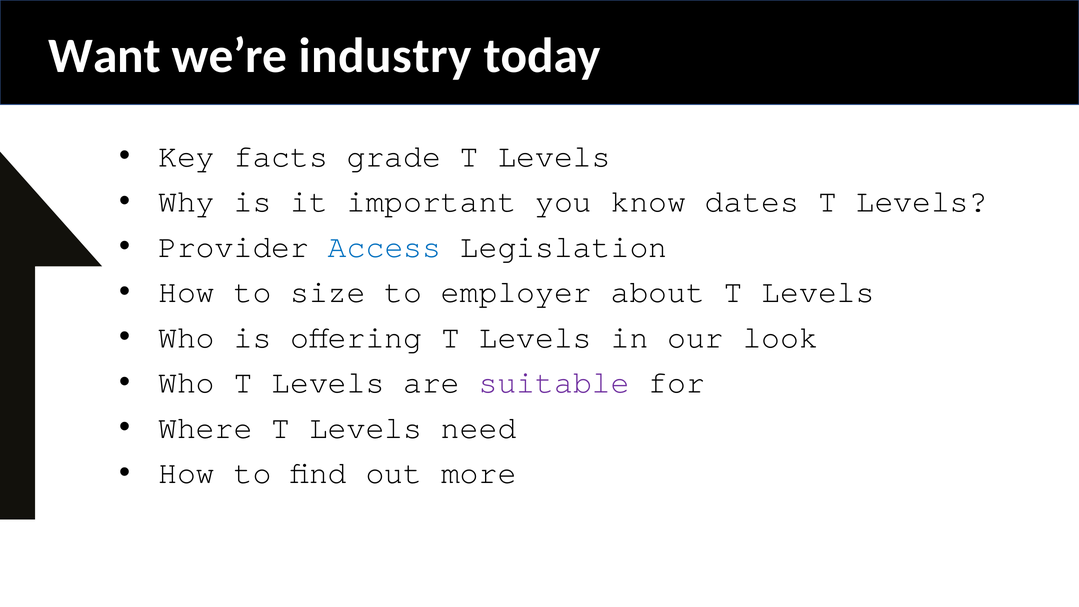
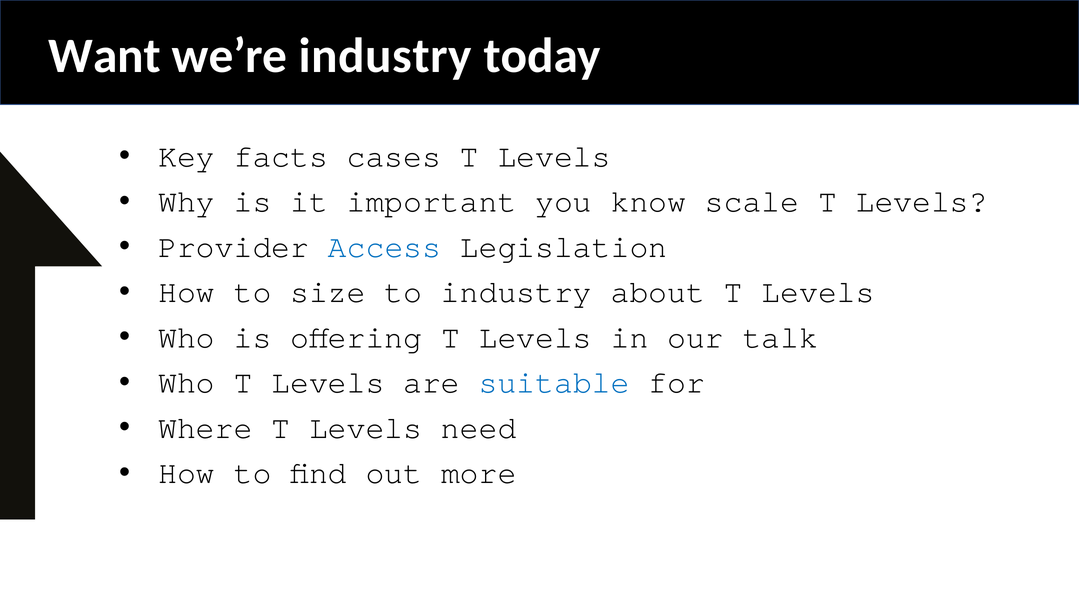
grade: grade -> cases (394, 156)
dates: dates -> scale (752, 201)
to employer: employer -> industry (516, 292)
look: look -> talk (780, 337)
suitable colour: purple -> blue (554, 382)
